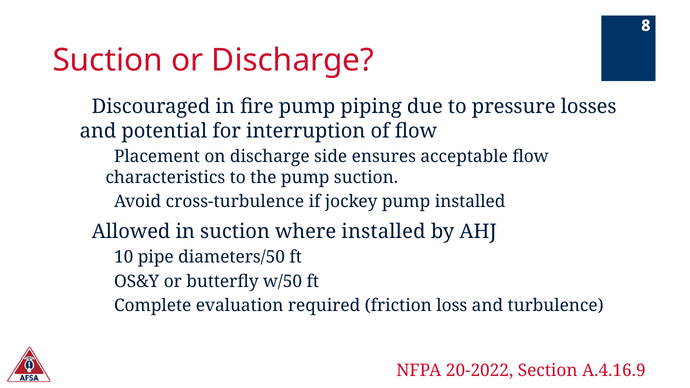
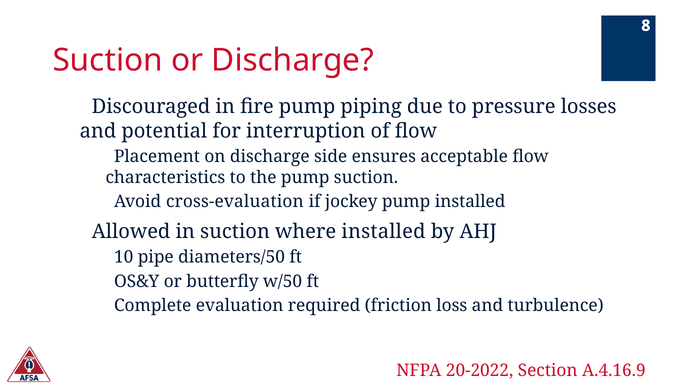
cross-turbulence: cross-turbulence -> cross-evaluation (235, 202)
